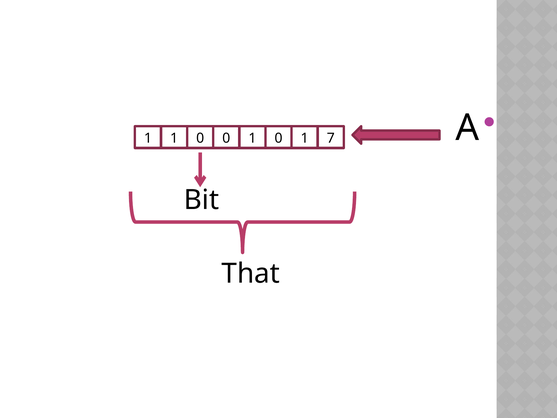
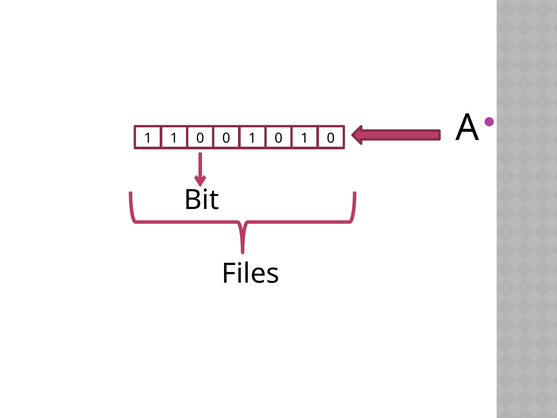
7: 7 -> 0 (331, 138)
That: That -> Files (251, 274)
